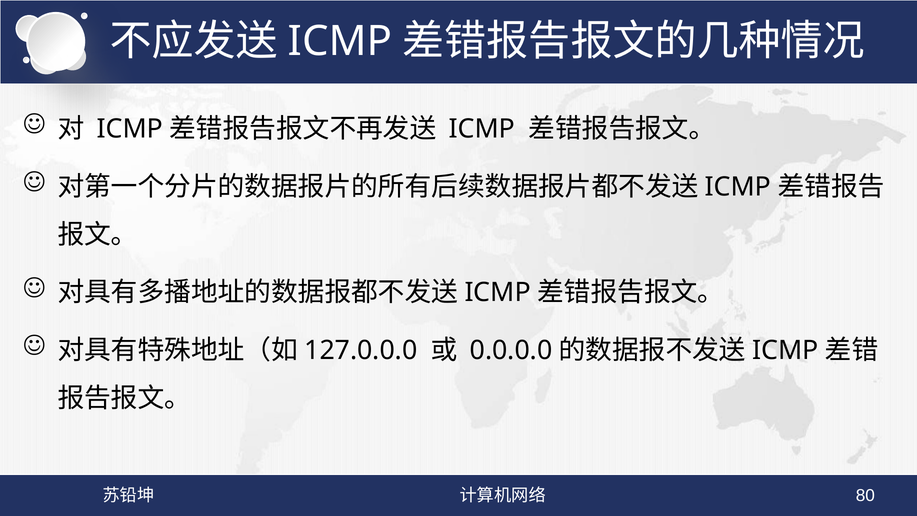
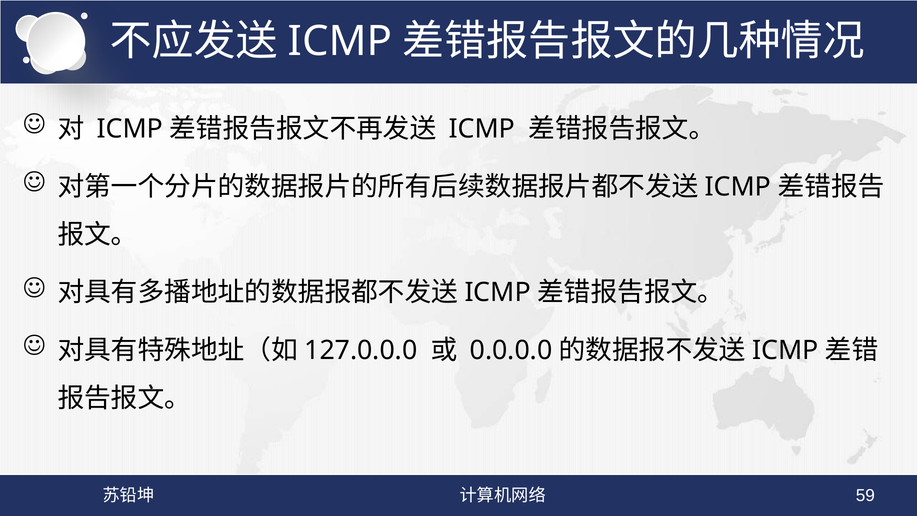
80: 80 -> 59 (865, 495)
